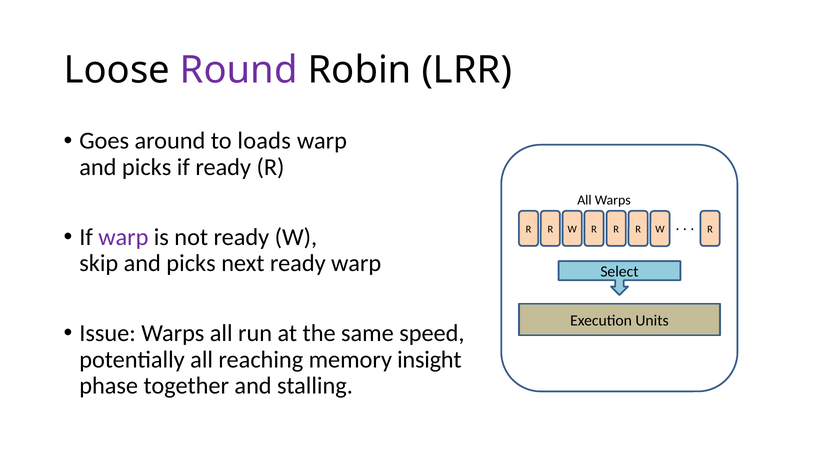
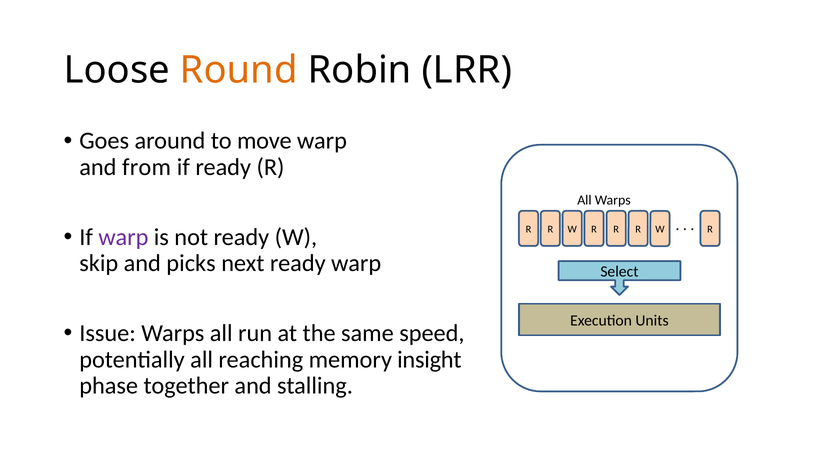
Round colour: purple -> orange (239, 70)
loads: loads -> move (264, 141)
picks: picks -> from (147, 167)
